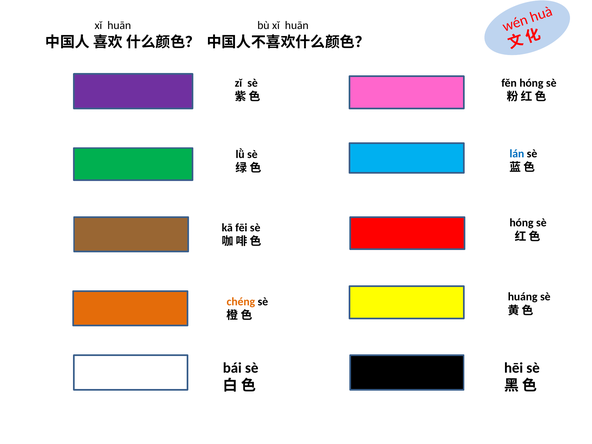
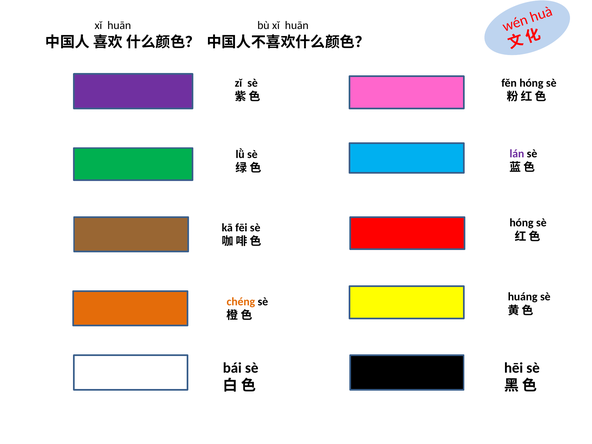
lán colour: blue -> purple (517, 154)
